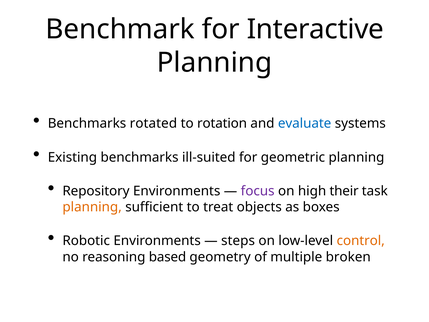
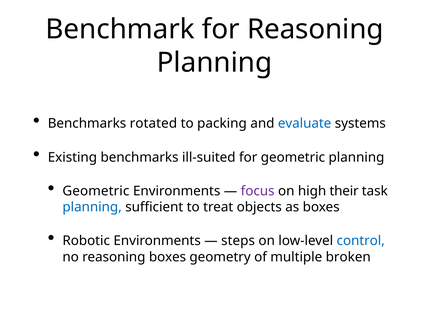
for Interactive: Interactive -> Reasoning (315, 29)
rotation: rotation -> packing (222, 123)
Repository: Repository -> Geometric (96, 191)
planning colour: orange -> blue (92, 207)
control colour: orange -> blue (361, 241)
reasoning based: based -> boxes (167, 257)
